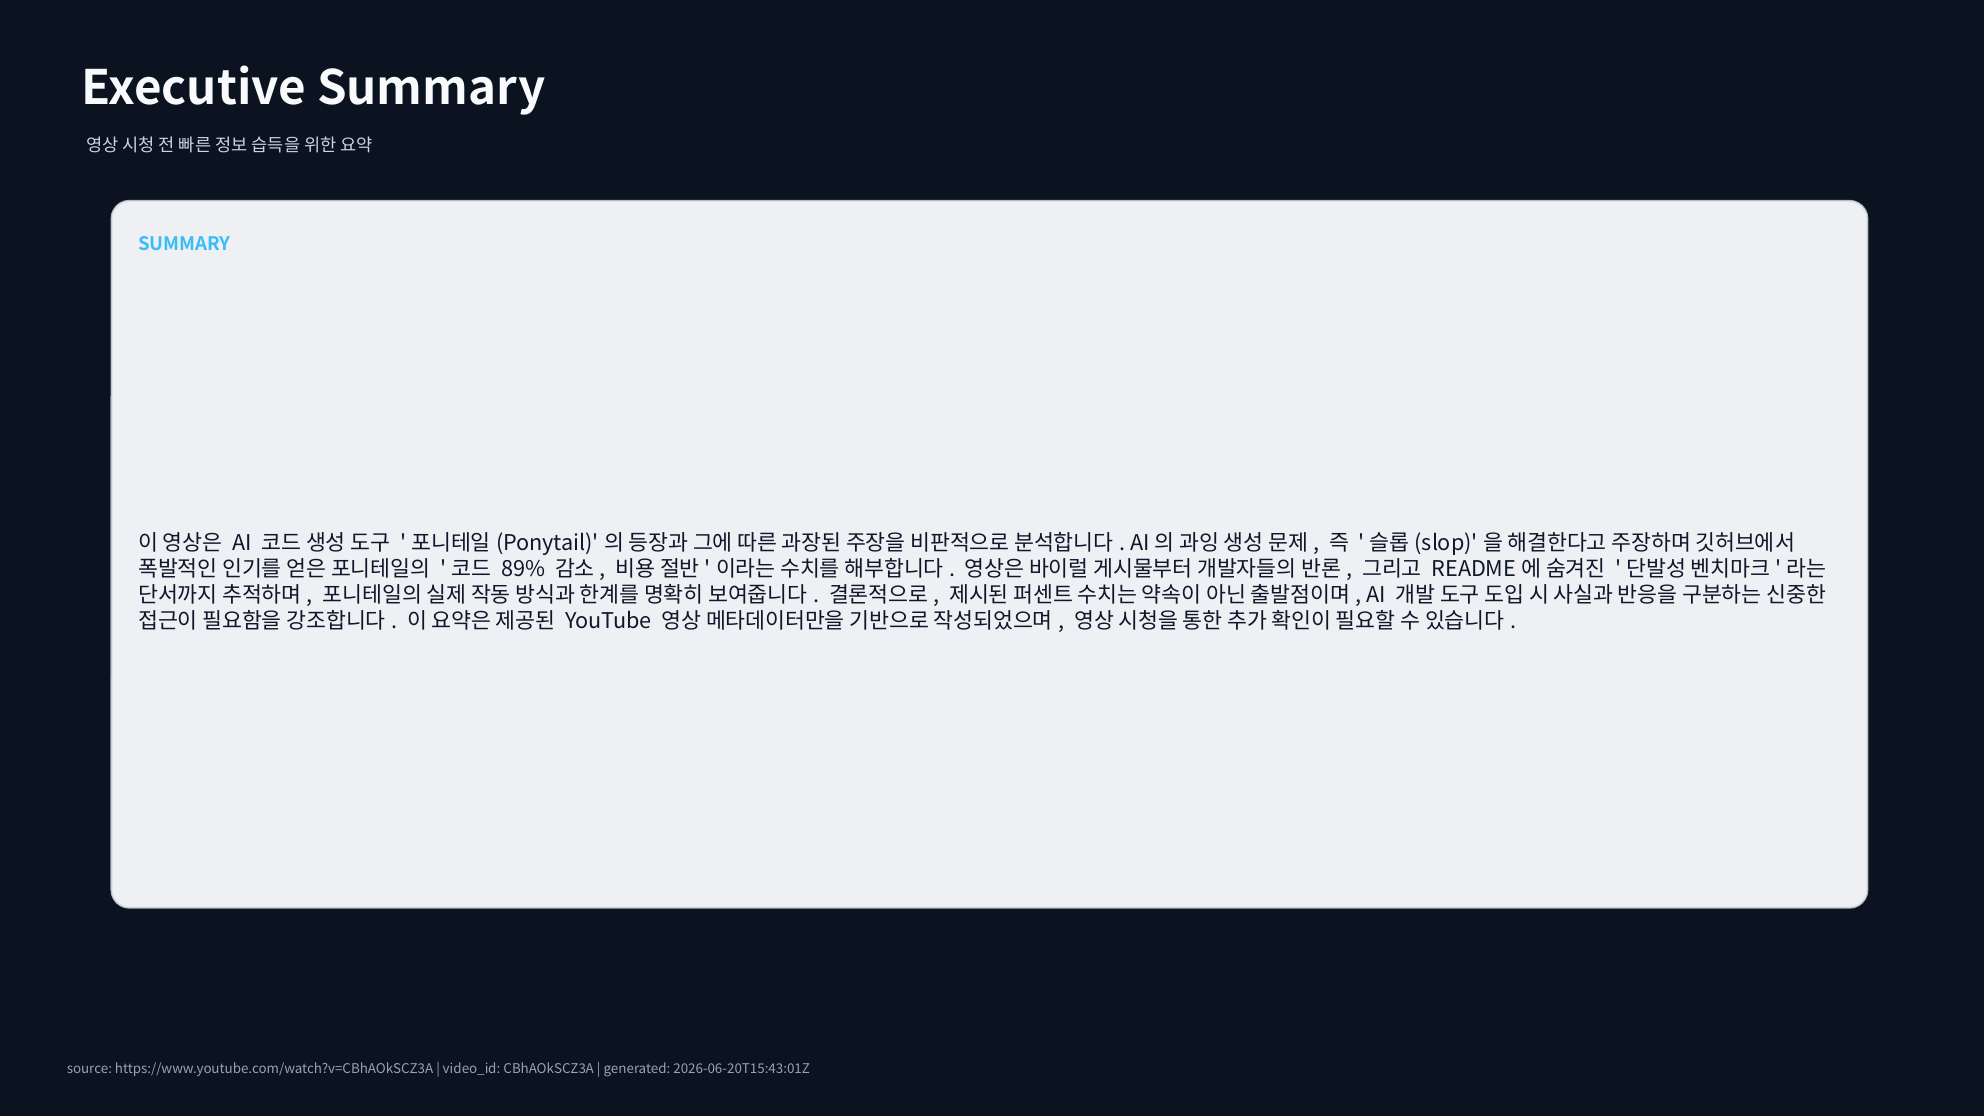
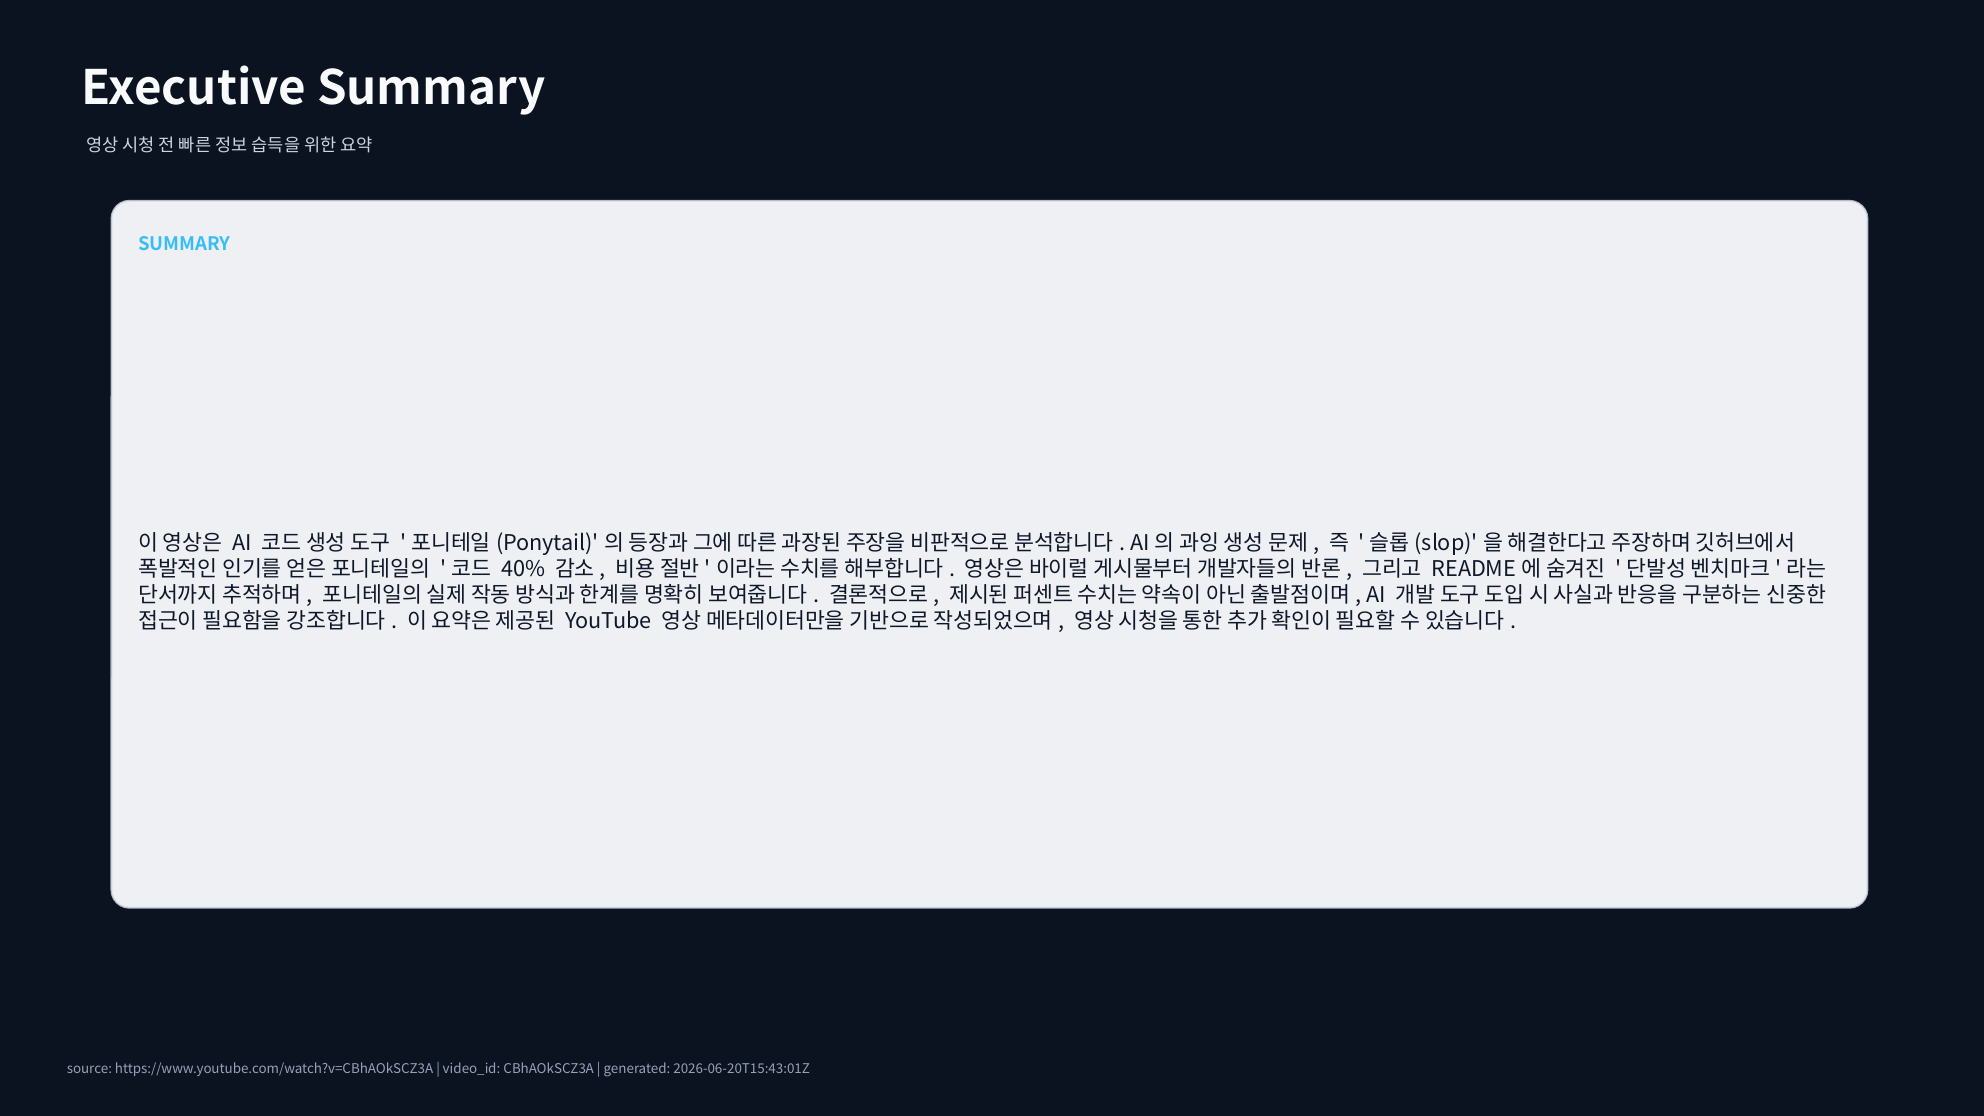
89%: 89% -> 40% (523, 570)
